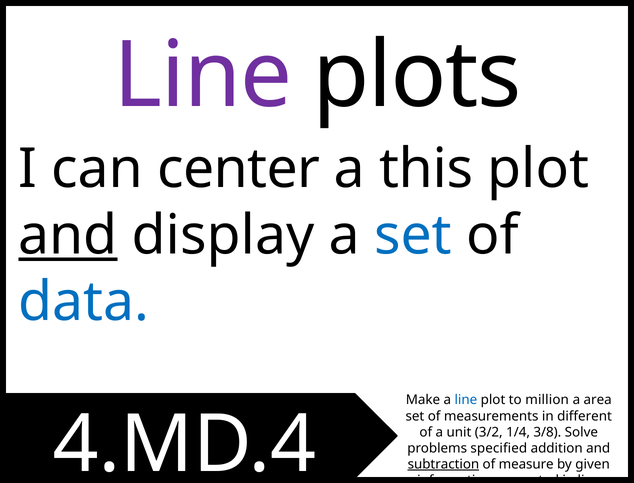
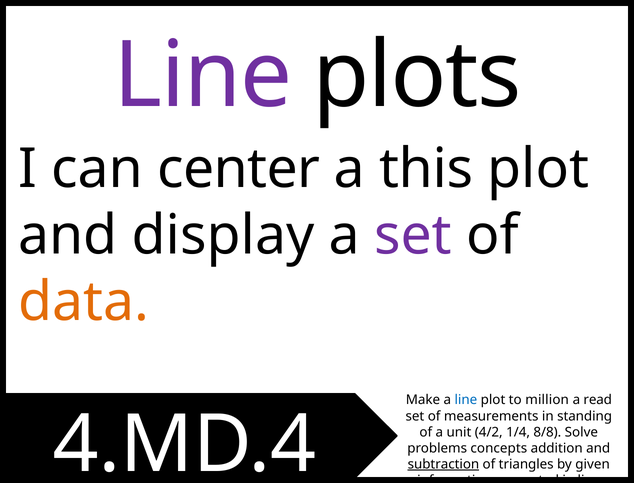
and underline: present -> none (68, 236)
set colour: blue -> purple (413, 236)
data colour: blue -> orange (84, 302)
area: area -> read (598, 400)
different: different -> standing (585, 416)
3/2: 3/2 -> 4/2 (489, 432)
3/8: 3/8 -> 8/8 (547, 432)
specified: specified -> concepts (499, 448)
measure: measure -> triangles (526, 464)
